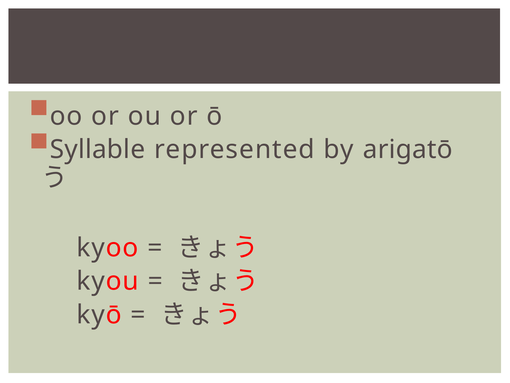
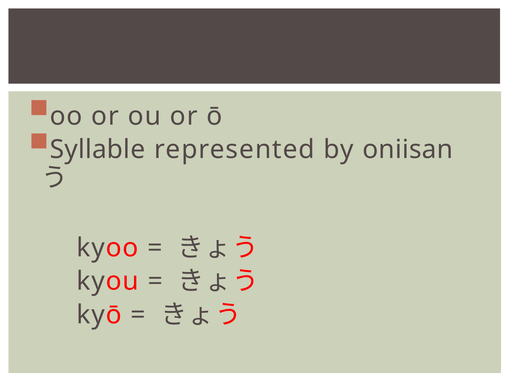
arigatō: arigatō -> oniisan (408, 149)
